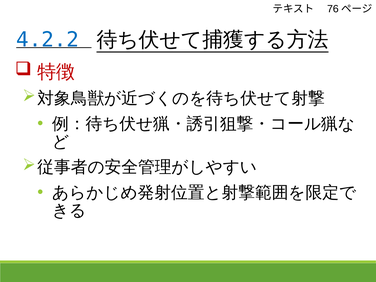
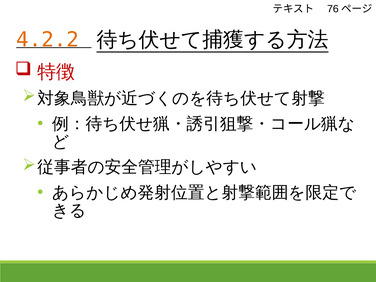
4.2.2 colour: blue -> orange (48, 40)
